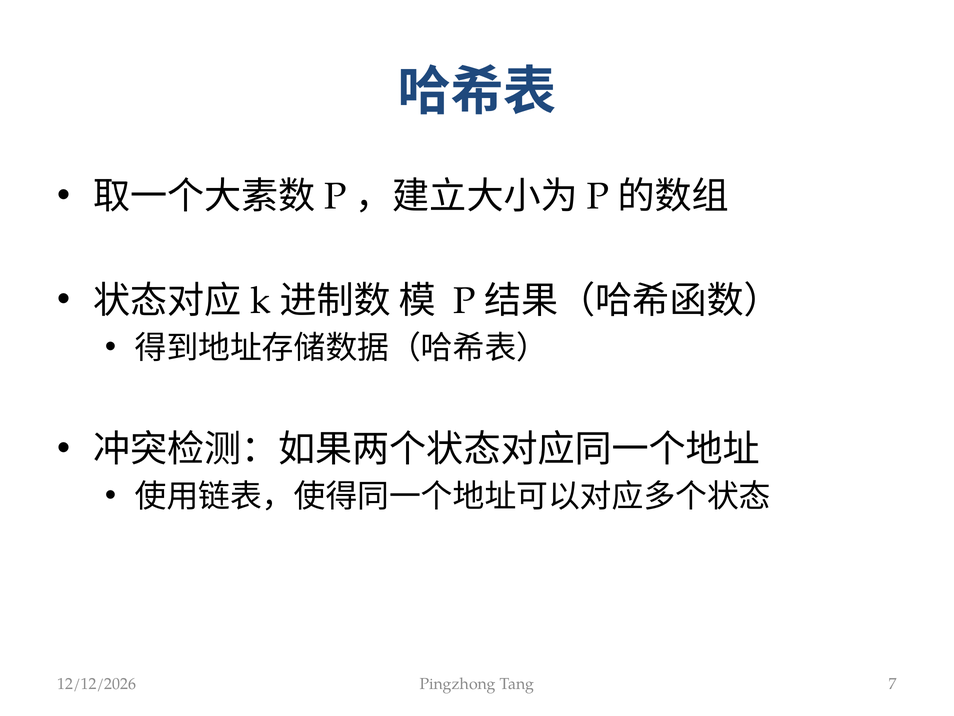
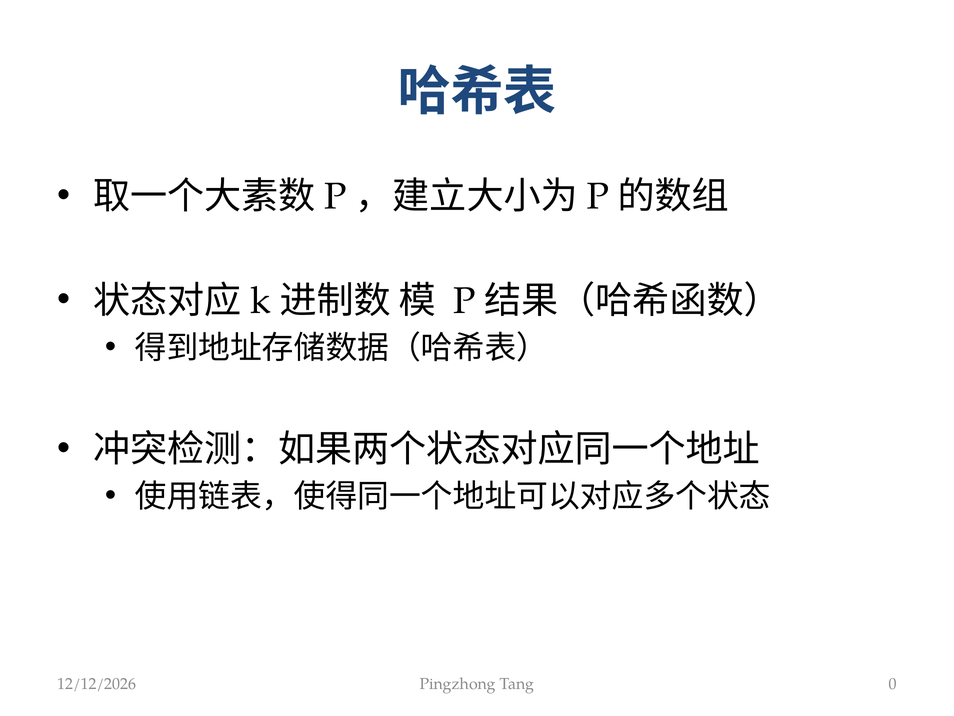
7: 7 -> 0 (893, 683)
